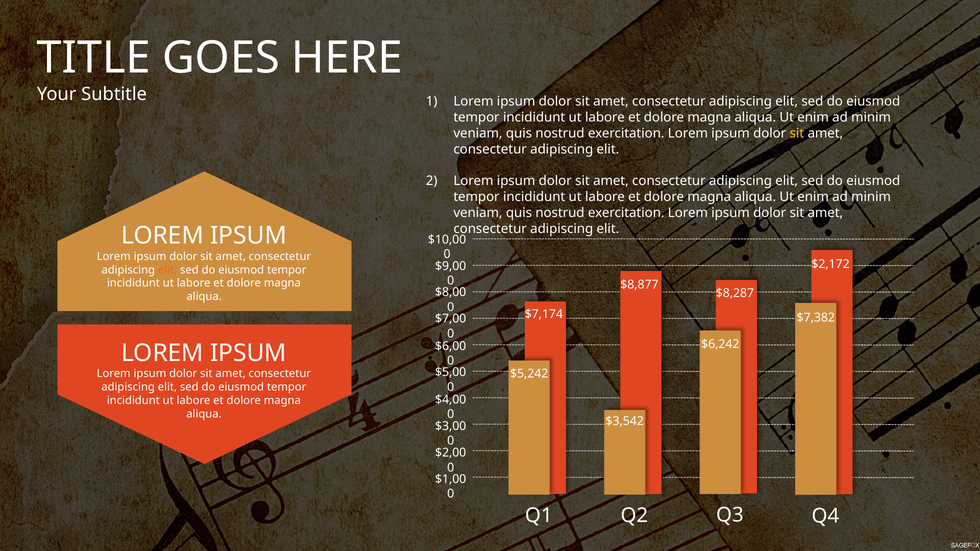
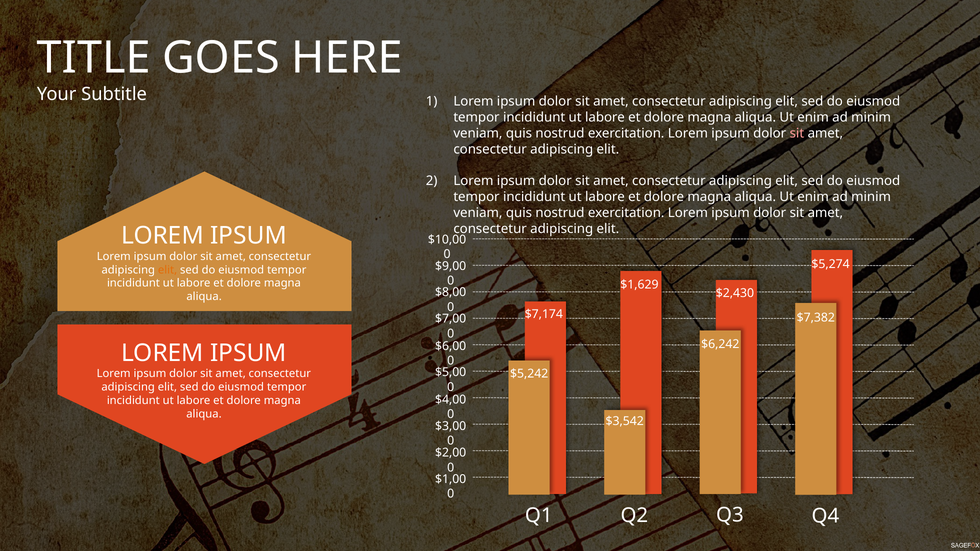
sit colour: yellow -> pink (797, 133)
$2,172: $2,172 -> $5,274 (831, 264)
$8,877: $8,877 -> $1,629 (639, 285)
$8,287: $8,287 -> $2,430 (735, 293)
